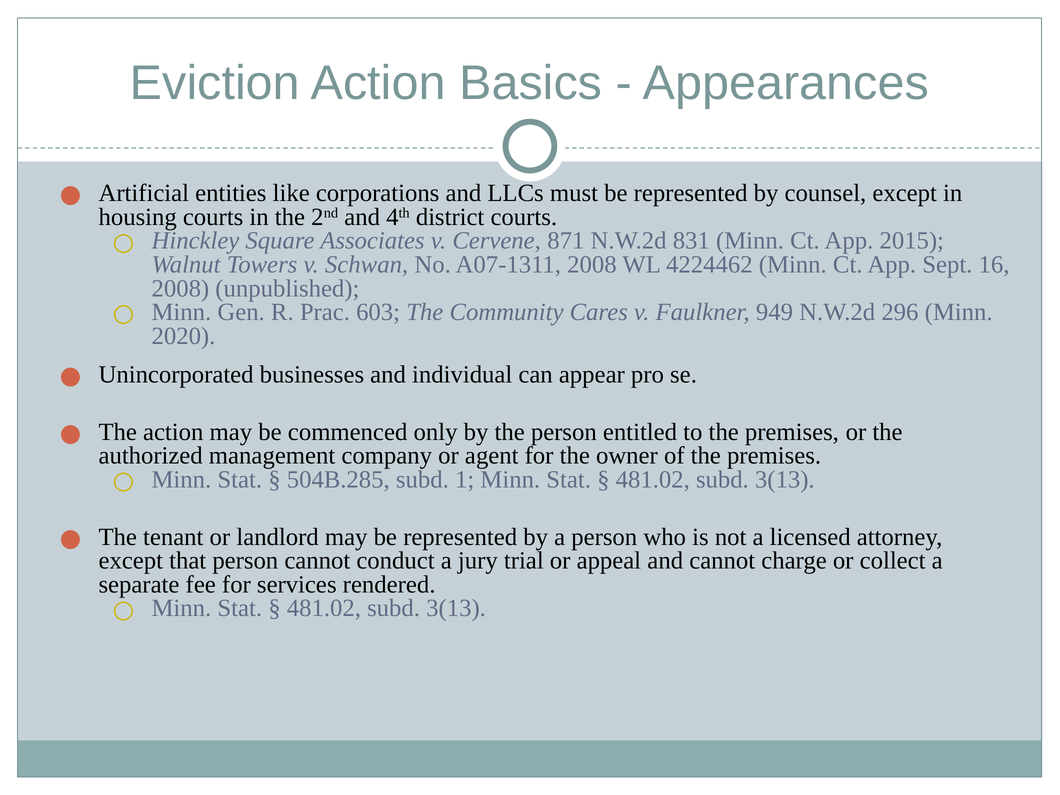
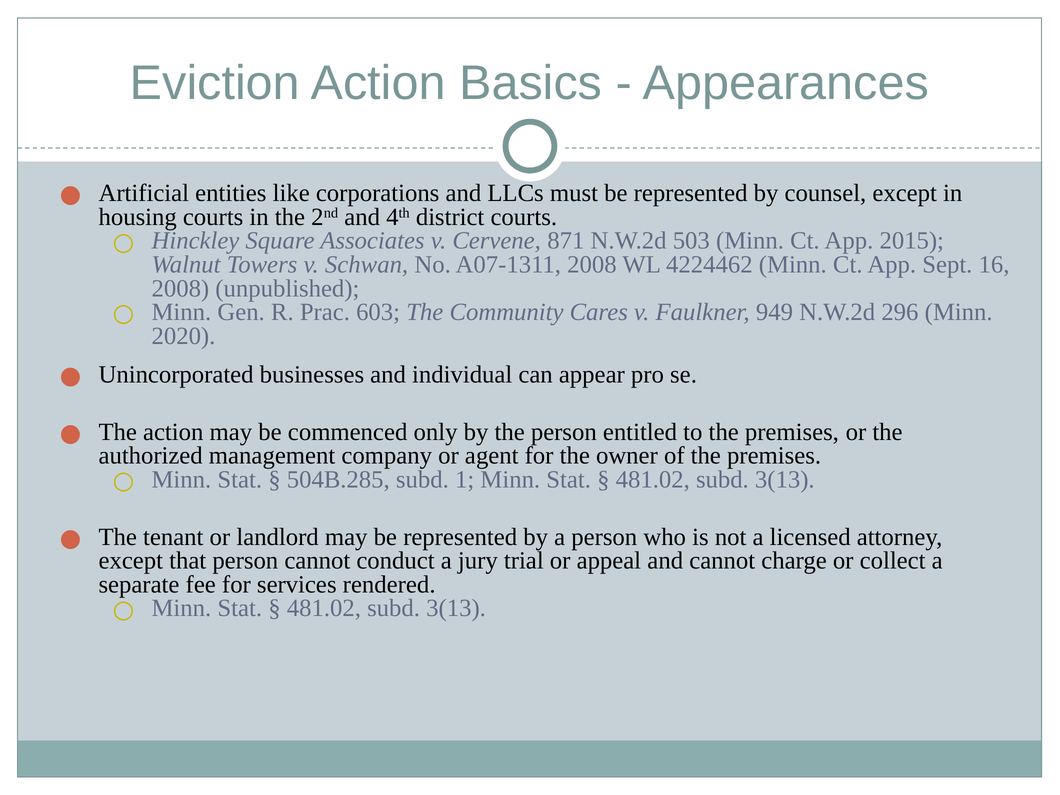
831: 831 -> 503 (691, 241)
